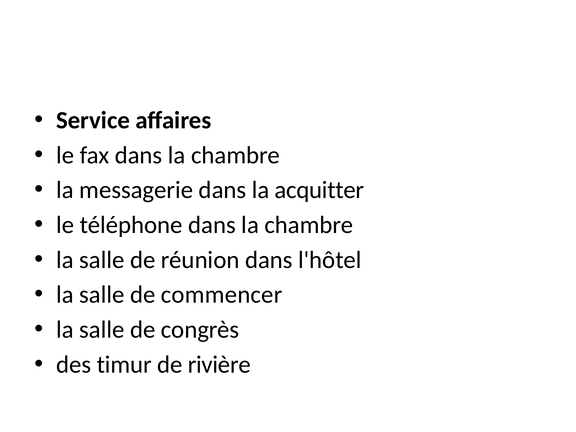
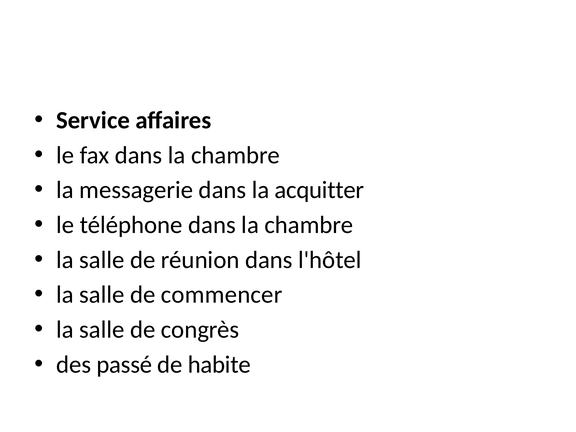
timur: timur -> passé (124, 365)
rivière: rivière -> habite (219, 365)
